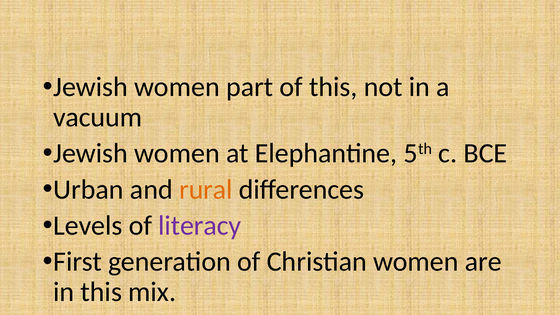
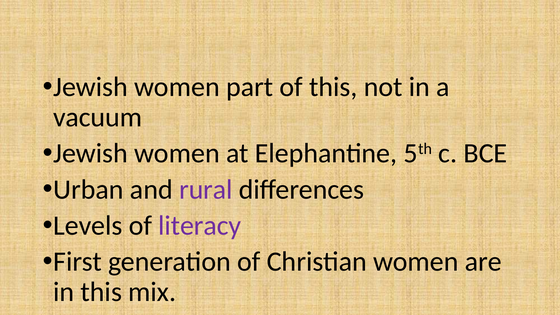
rural colour: orange -> purple (206, 189)
